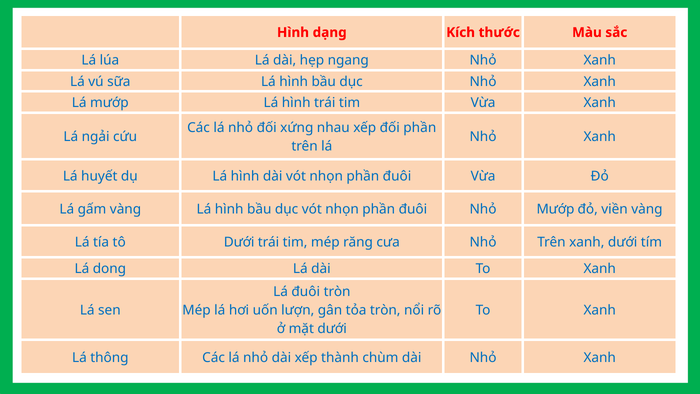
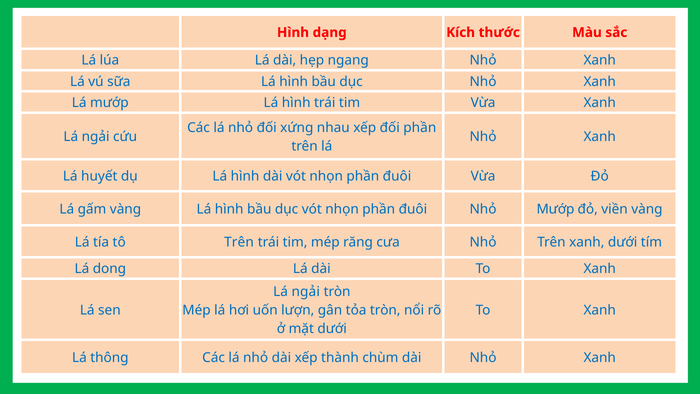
tô Dưới: Dưới -> Trên (239, 242)
đuôi: đuôi -> ngải (306, 291)
